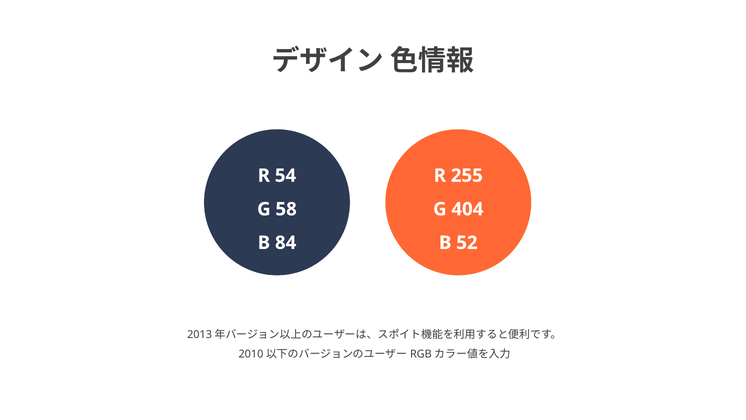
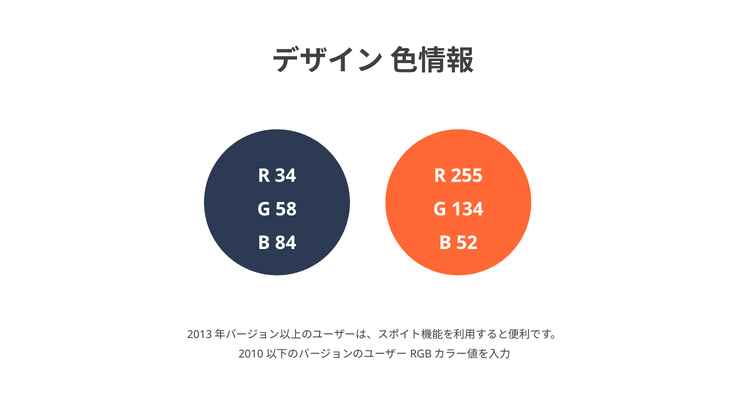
54: 54 -> 34 (285, 175)
404: 404 -> 134 (467, 209)
